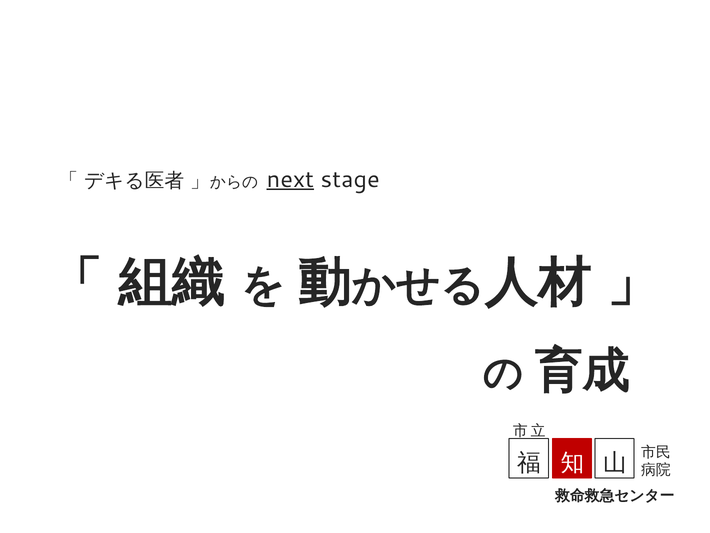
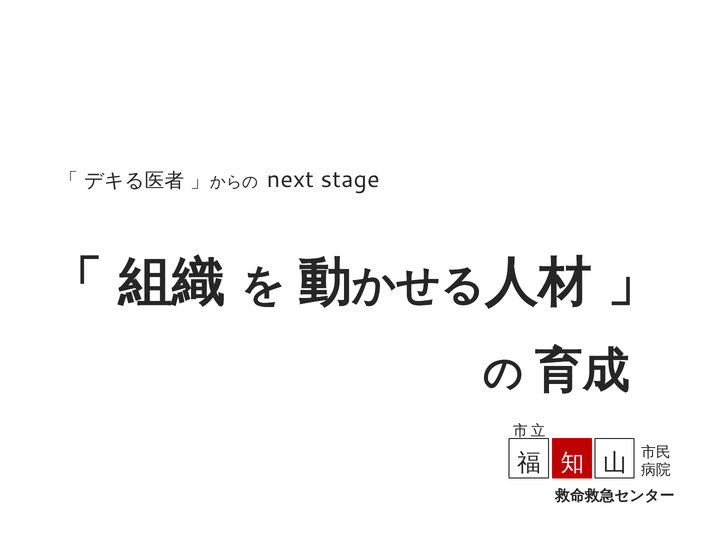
next underline: present -> none (290, 179)
